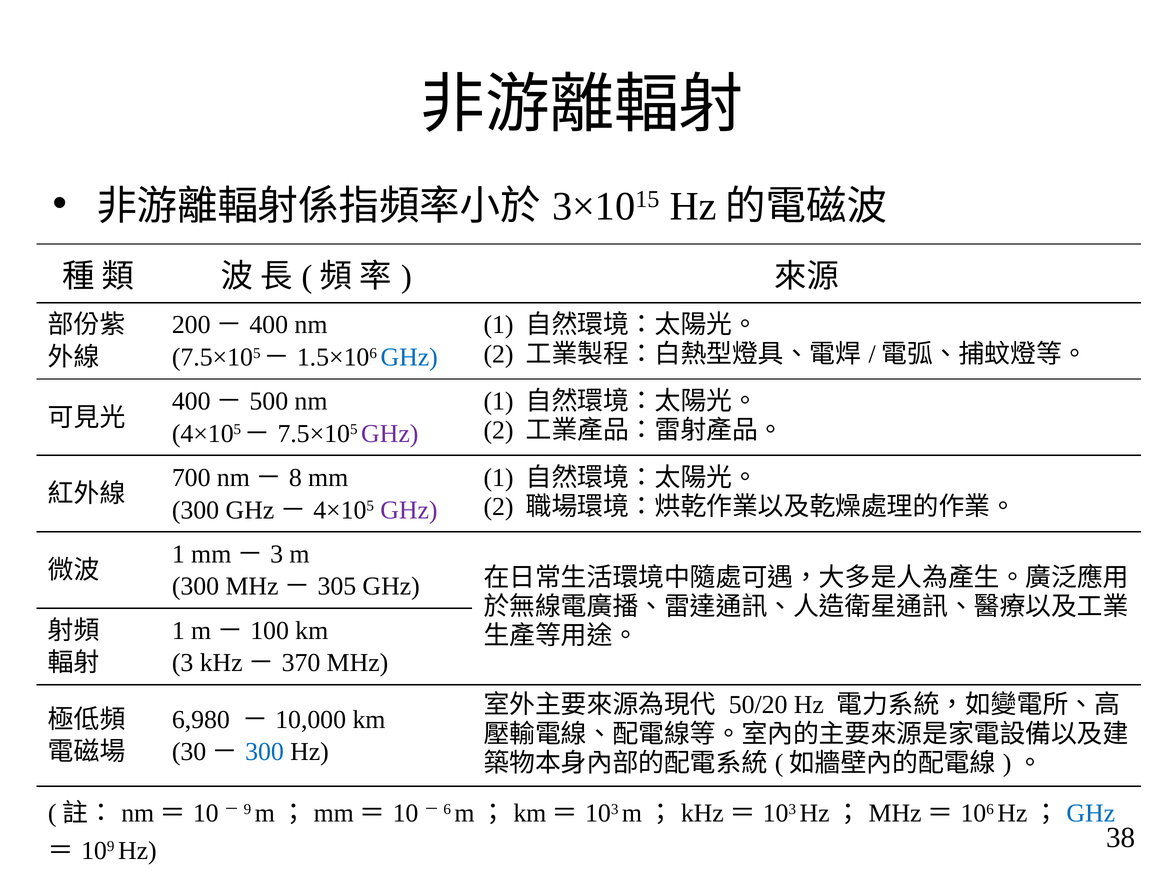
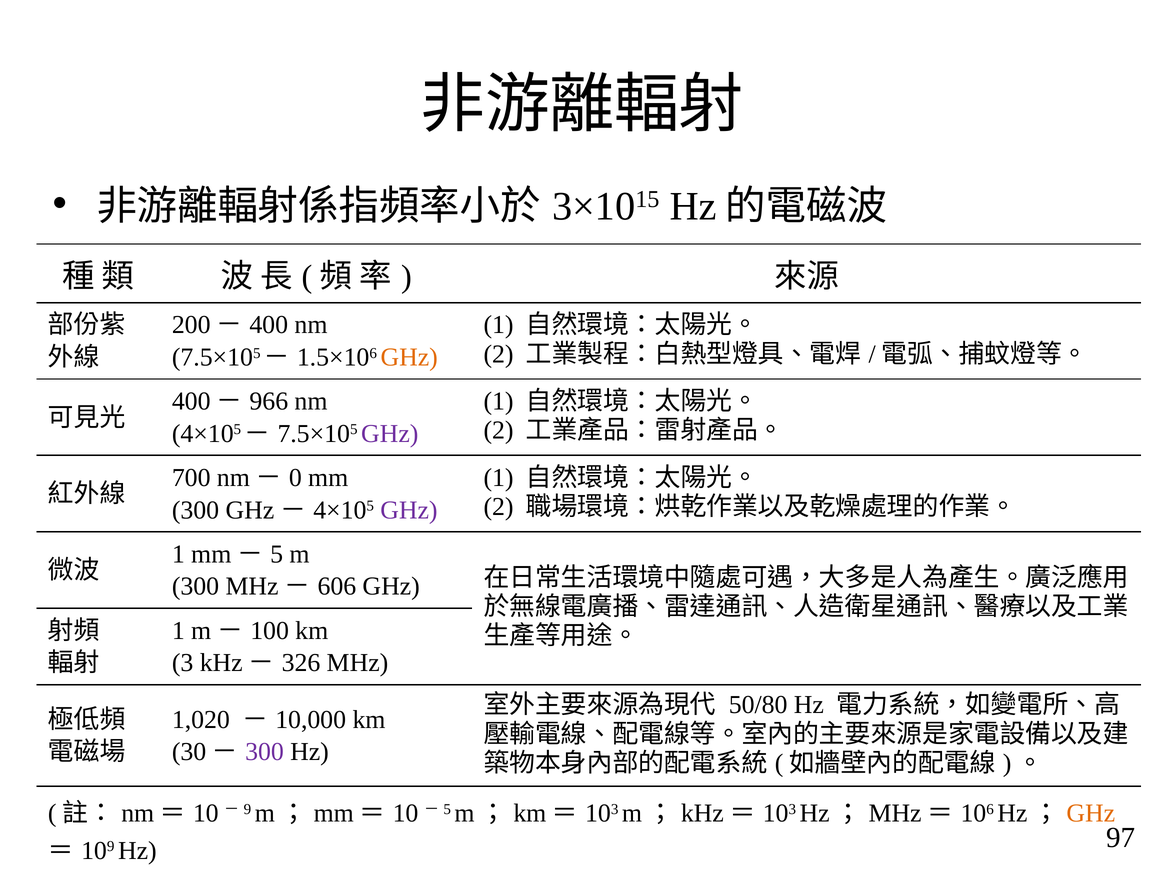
GHz colour: blue -> orange (409, 357)
500: 500 -> 966 (269, 401)
8: 8 -> 0 (295, 478)
3: 3 -> 5 (277, 554)
305: 305 -> 606 (337, 586)
370: 370 -> 326 (301, 663)
50/20: 50/20 -> 50/80 (758, 705)
6,980: 6,980 -> 1,020 (201, 719)
300 colour: blue -> purple (265, 752)
6: 6 -> 5 (447, 809)
GHz colour: blue -> orange (1091, 813)
38: 38 -> 97 (1121, 838)
